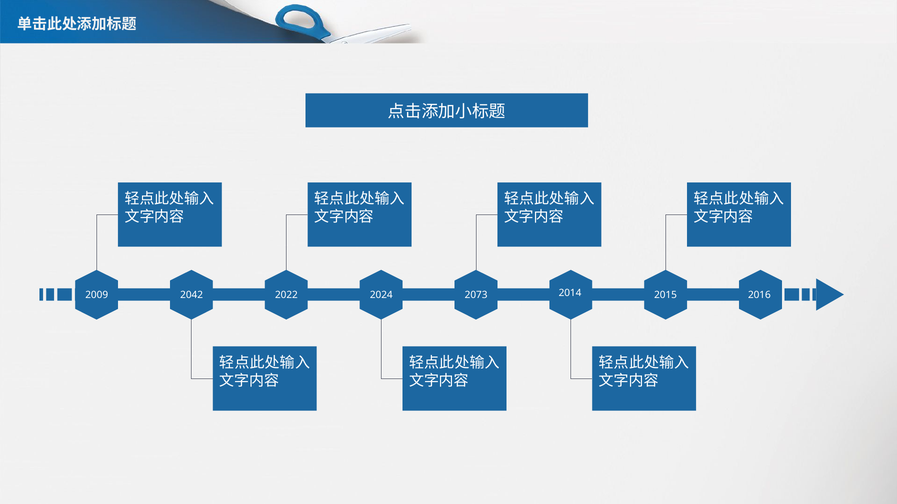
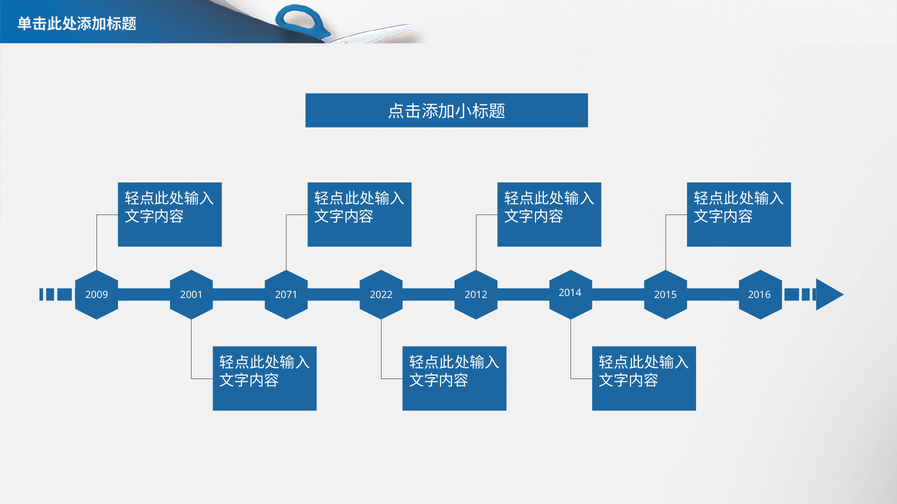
2042: 2042 -> 2001 (192, 295)
2022: 2022 -> 2071 (286, 295)
2024: 2024 -> 2022 (381, 295)
2073: 2073 -> 2012 (476, 295)
